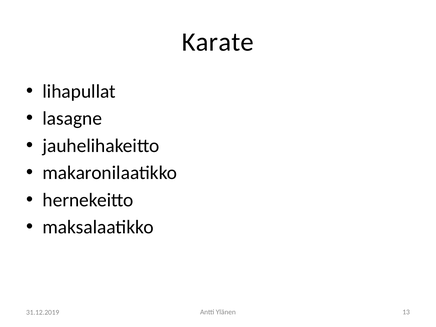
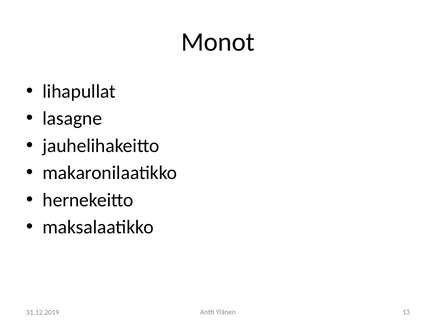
Karate: Karate -> Monot (218, 42)
